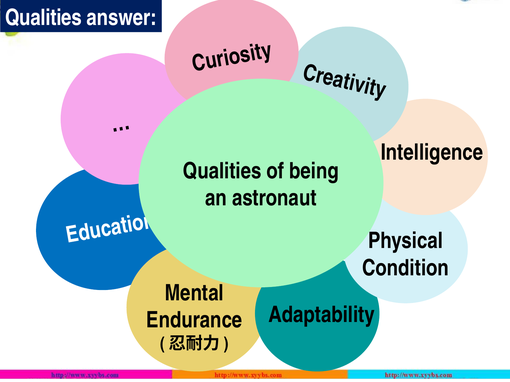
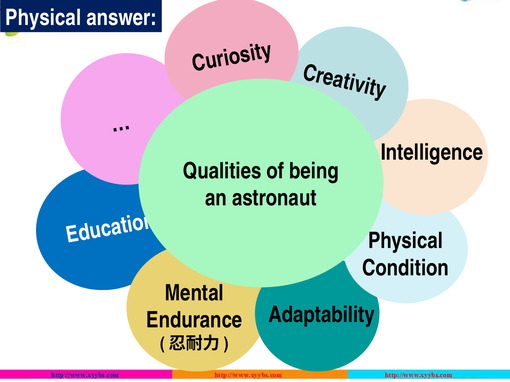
Qualities: Qualities -> Physical (43, 18)
